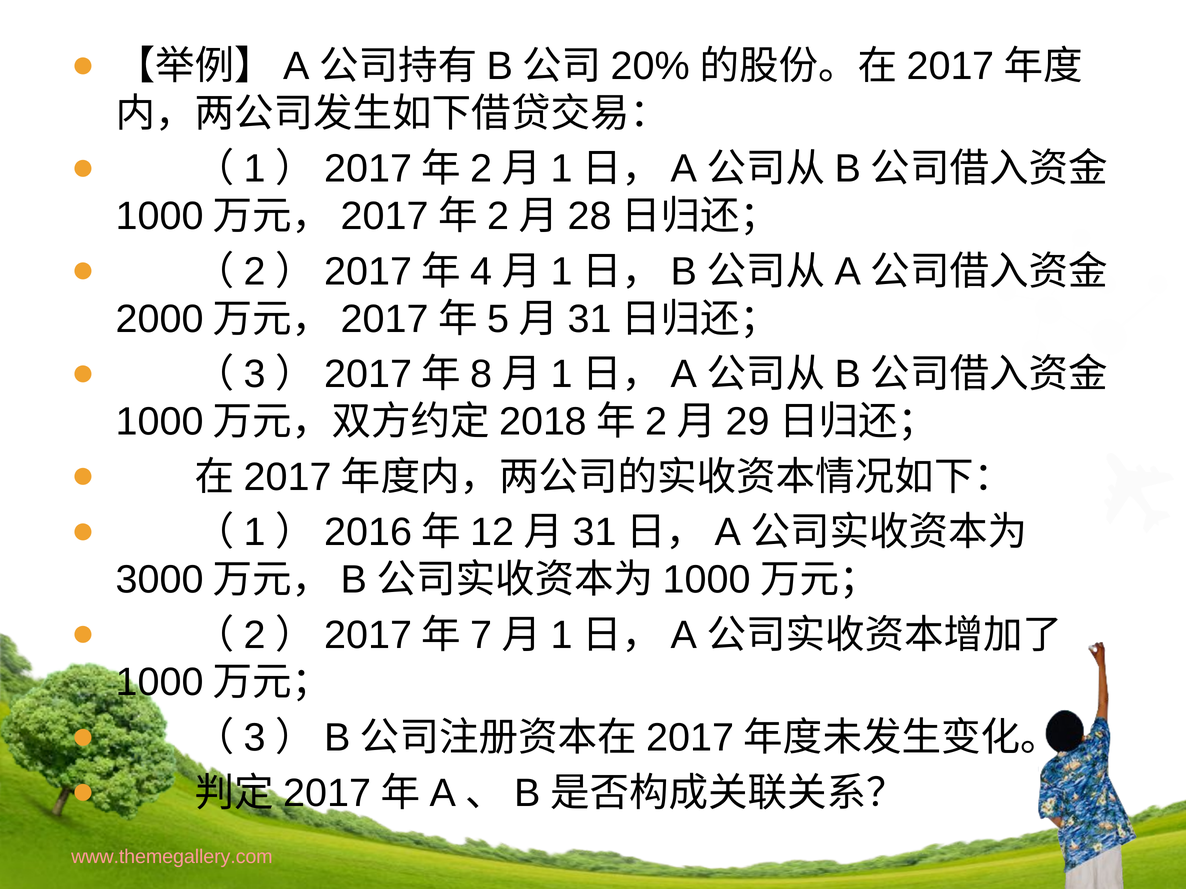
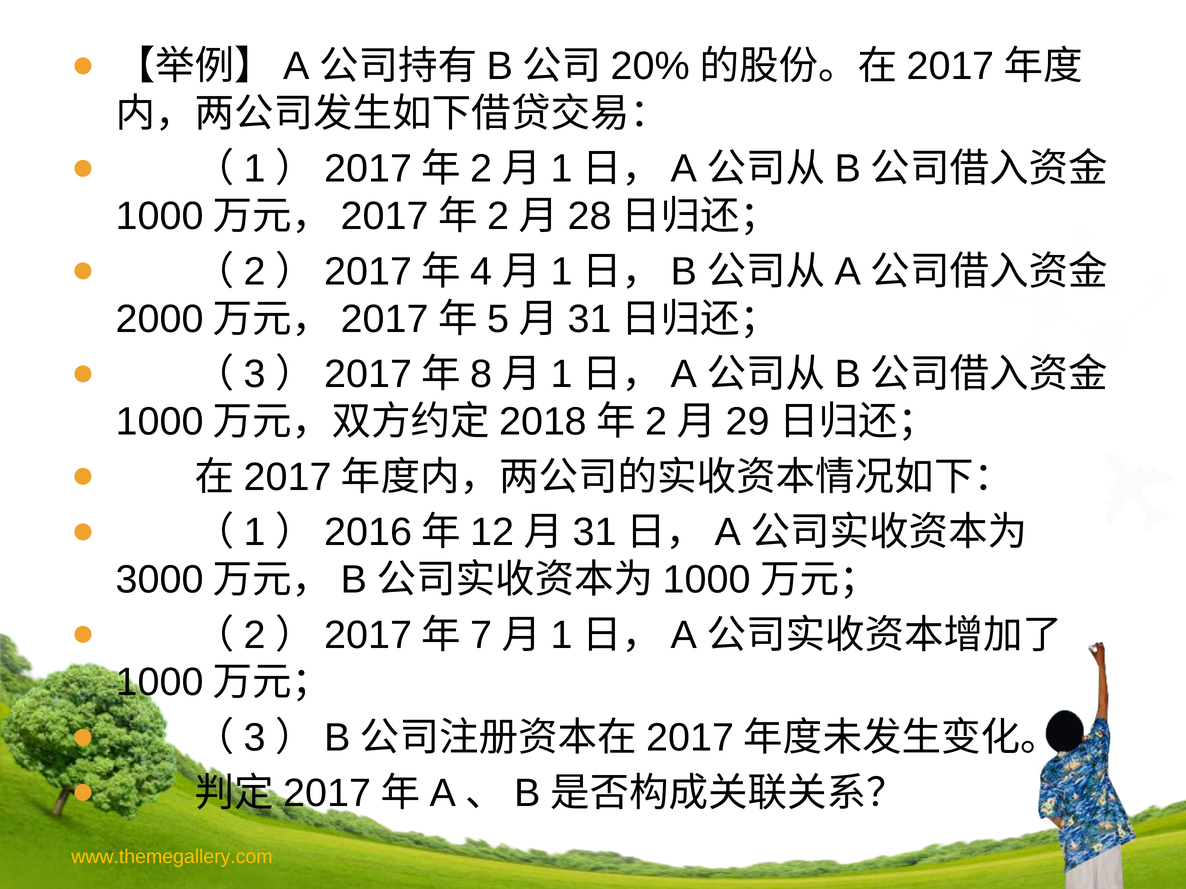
www.themegallery.com colour: pink -> yellow (172, 857)
